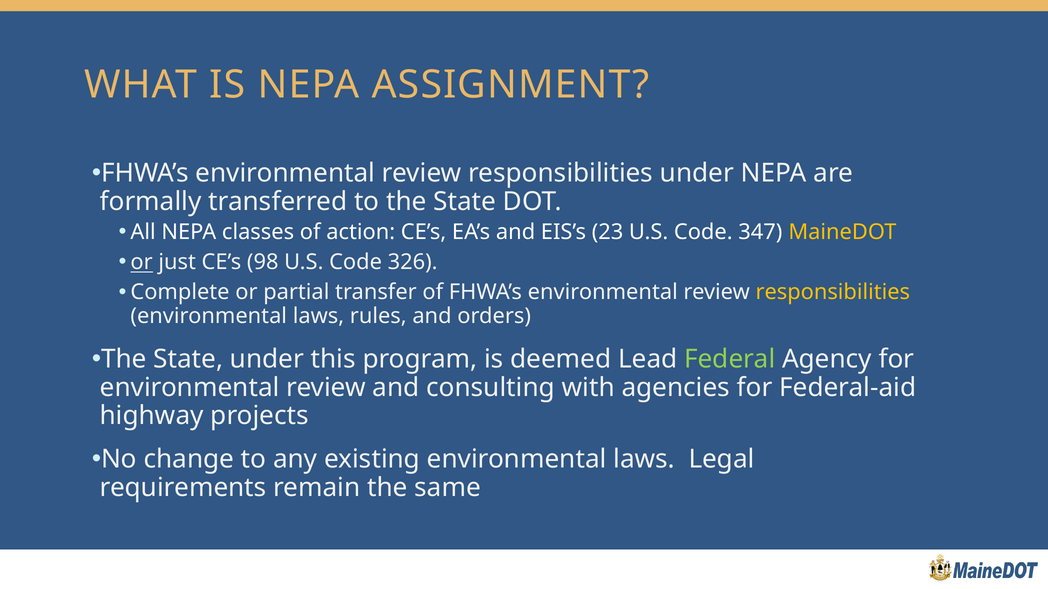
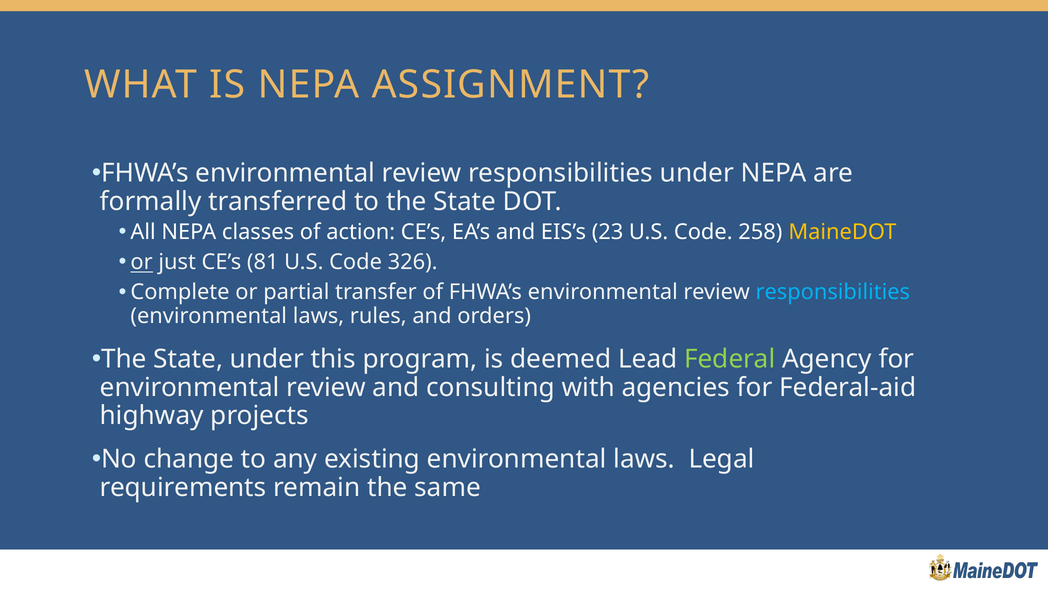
347: 347 -> 258 (760, 232)
98: 98 -> 81 (263, 262)
responsibilities colour: yellow -> light blue (833, 292)
